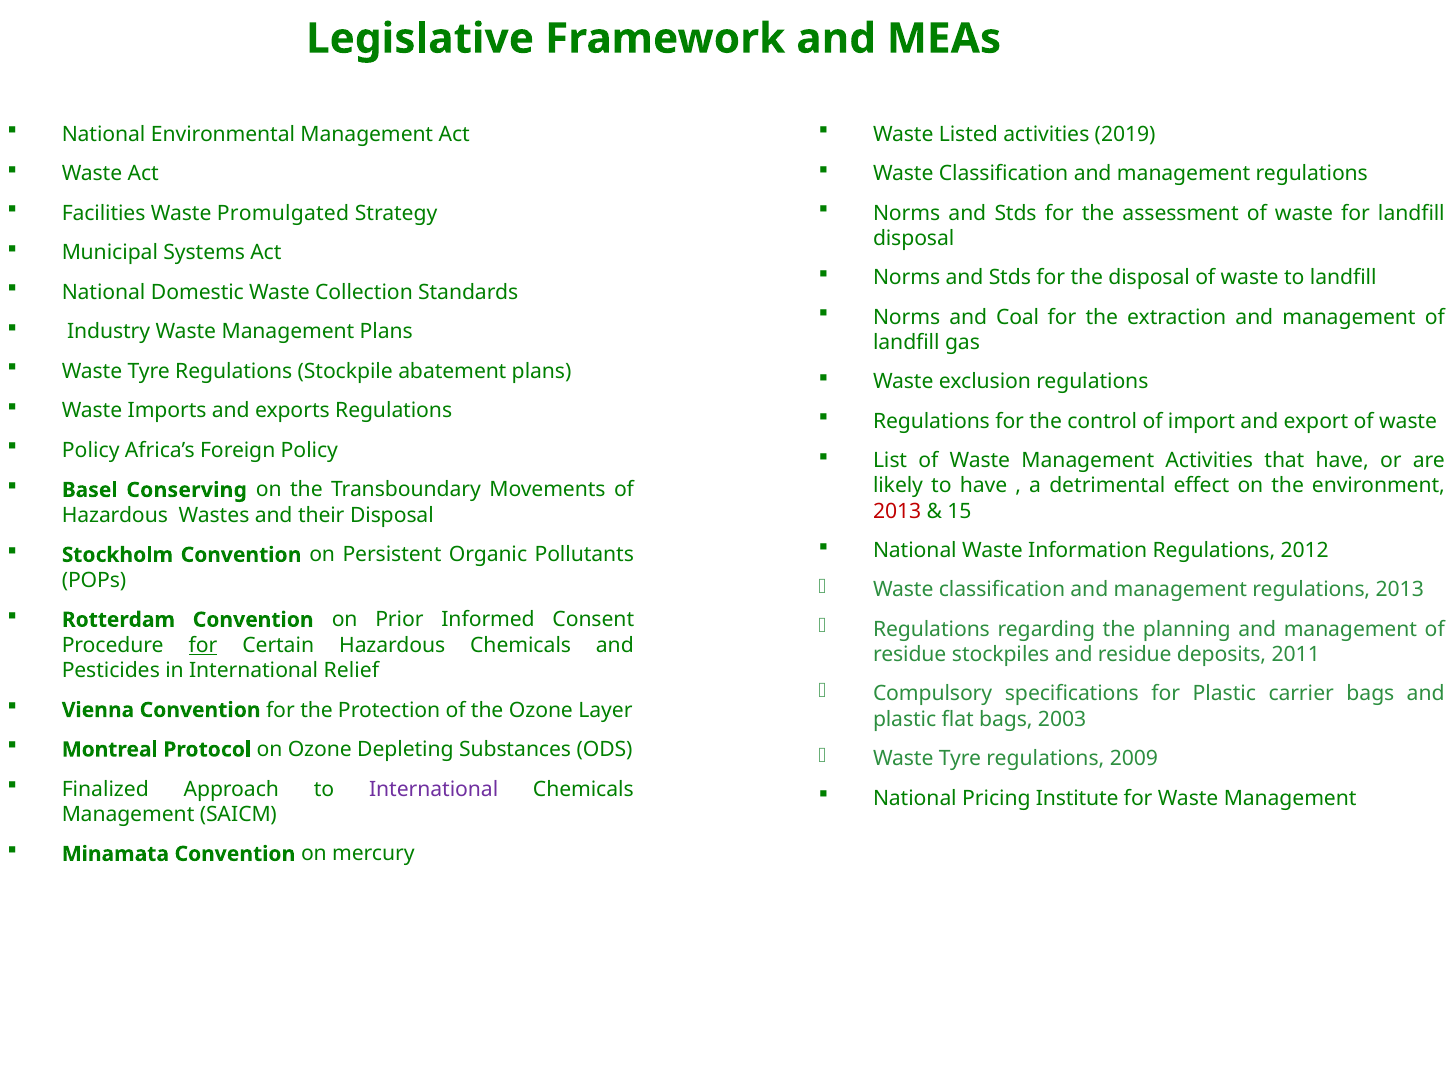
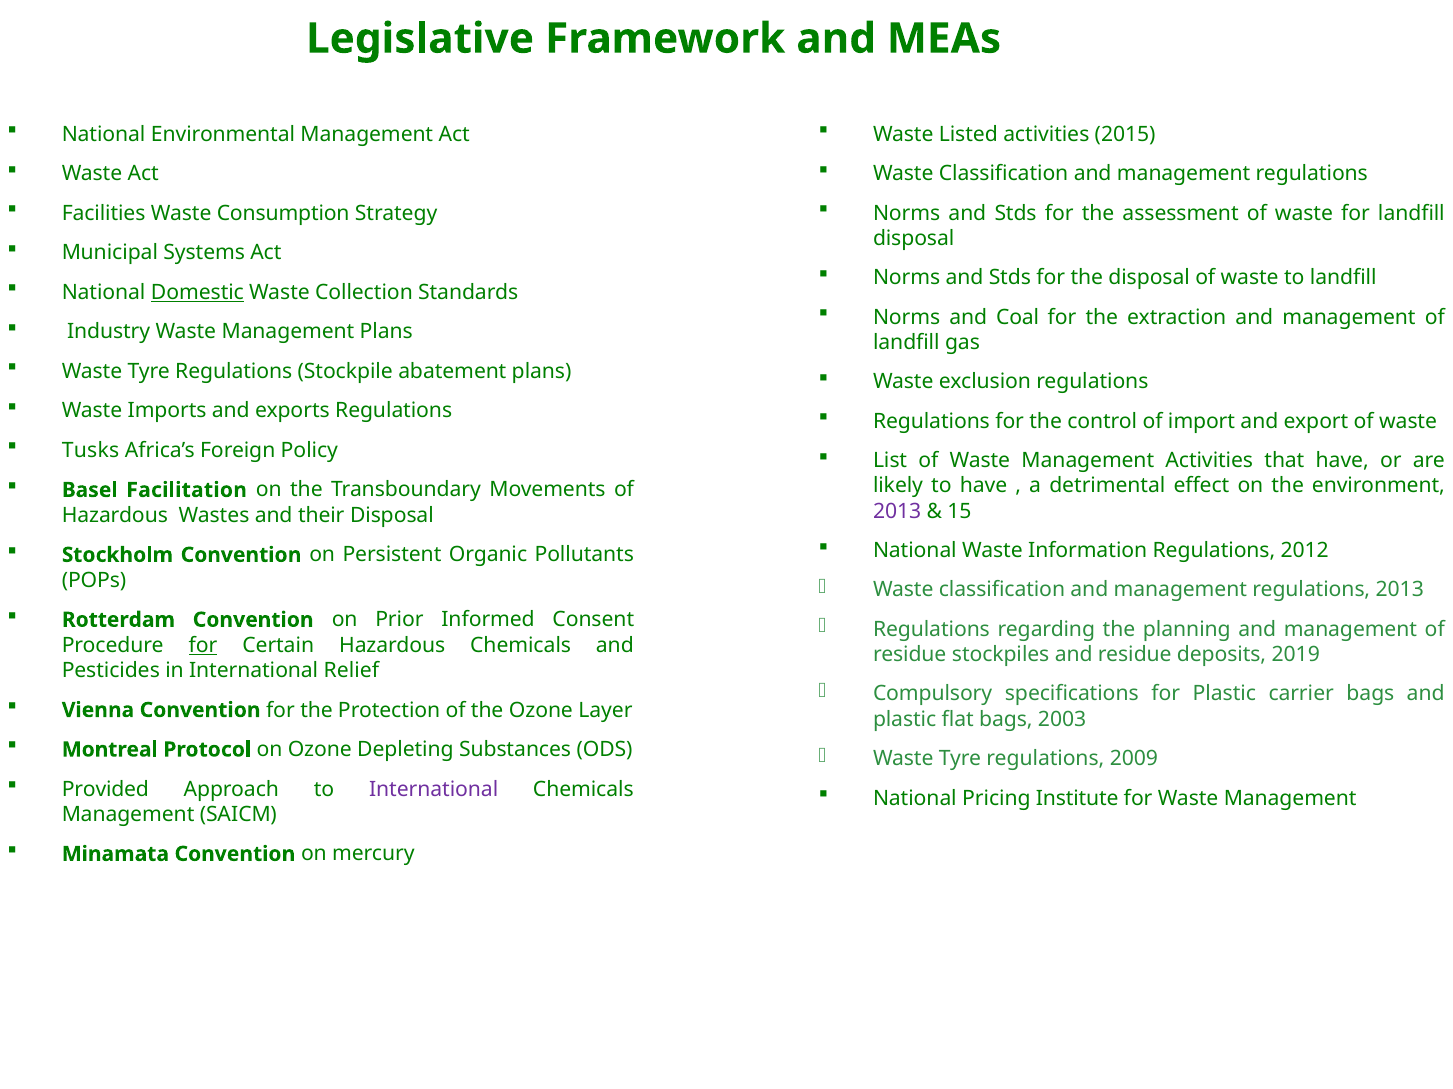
2019: 2019 -> 2015 (1125, 134)
Promulgated: Promulgated -> Consumption (283, 214)
Domestic underline: none -> present (197, 293)
Policy: Policy -> Tusks (91, 451)
Conserving: Conserving -> Facilitation (187, 490)
2013 colour: red -> purple (897, 512)
2011: 2011 -> 2019 (1296, 655)
Finalized: Finalized -> Provided (105, 790)
